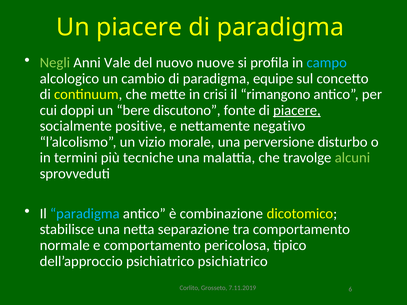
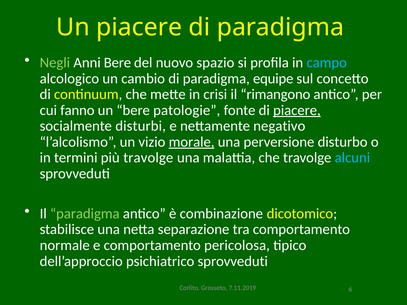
Anni Vale: Vale -> Bere (117, 63)
nuove: nuove -> spazio (215, 63)
doppi: doppi -> fanno (77, 110)
discutono: discutono -> patologie (187, 110)
positive: positive -> disturbi (141, 126)
morale underline: none -> present (192, 142)
più tecniche: tecniche -> travolge (148, 158)
alcuni colour: light green -> light blue (352, 158)
paradigma colour: light blue -> light green (85, 214)
psichiatrico psichiatrico: psichiatrico -> sprovveduti (233, 261)
